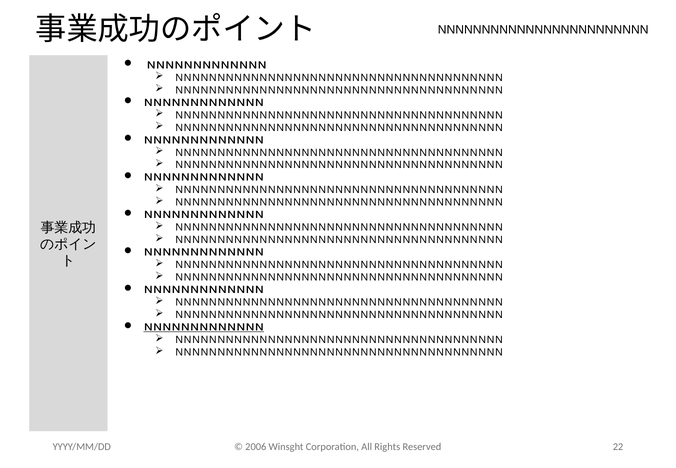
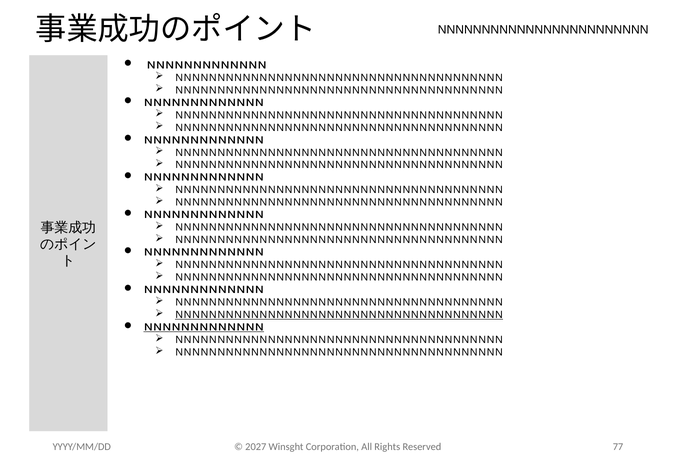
NNNNNNNNNNNNNNNNNNNNNNNNNNNNNNNNNNNNNNN underline: none -> present (339, 315)
2006: 2006 -> 2027 (256, 447)
22: 22 -> 77 (618, 447)
